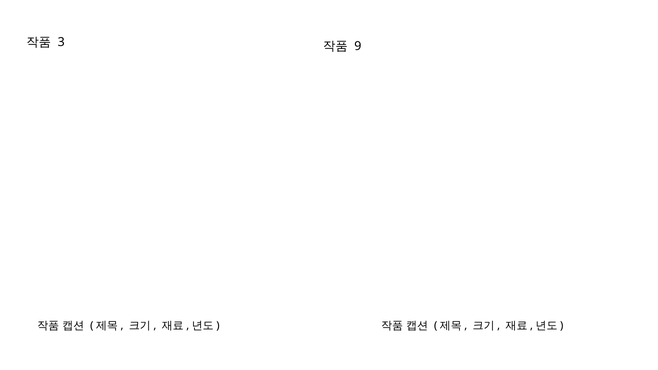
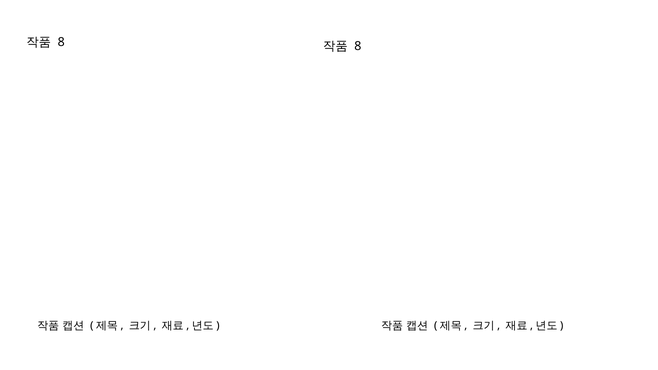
3: 3 -> 8 (61, 42)
9: 9 -> 8 (358, 46)
